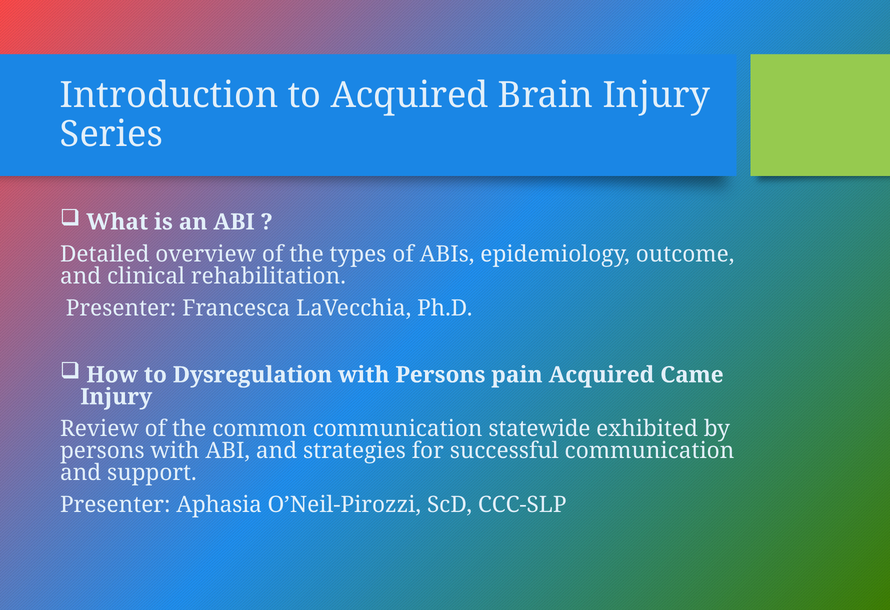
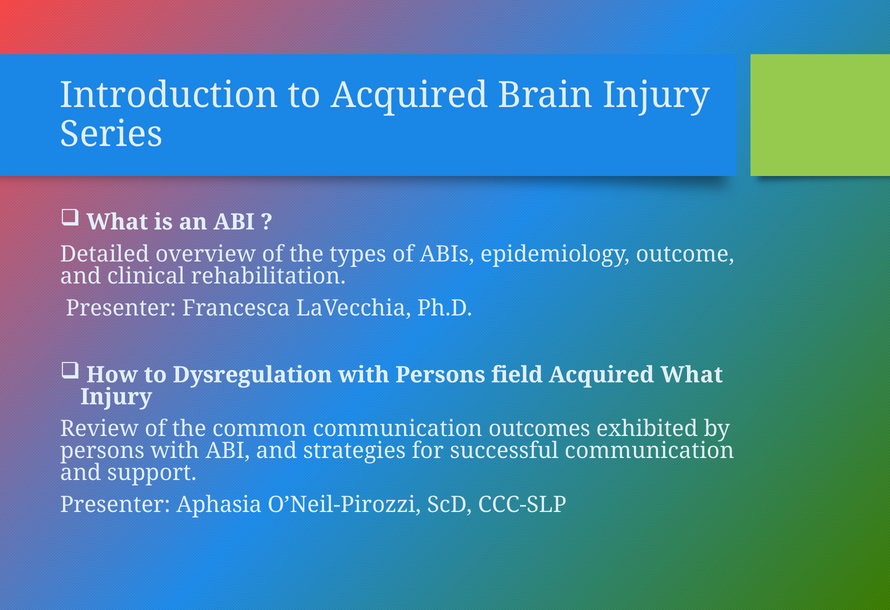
pain: pain -> field (517, 375)
Acquired Came: Came -> What (692, 375)
statewide: statewide -> outcomes (539, 429)
